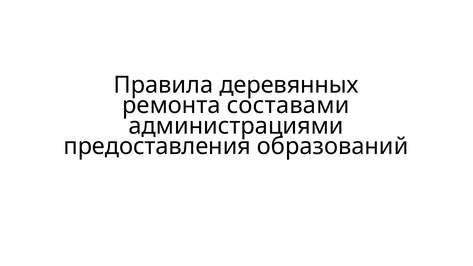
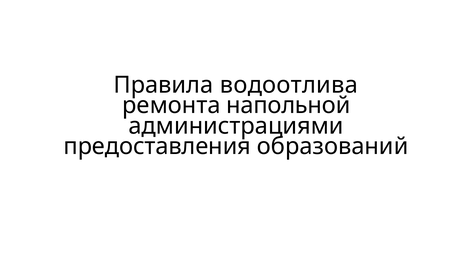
деревянных: деревянных -> водоотлива (289, 85)
составами: составами -> напольной (288, 106)
